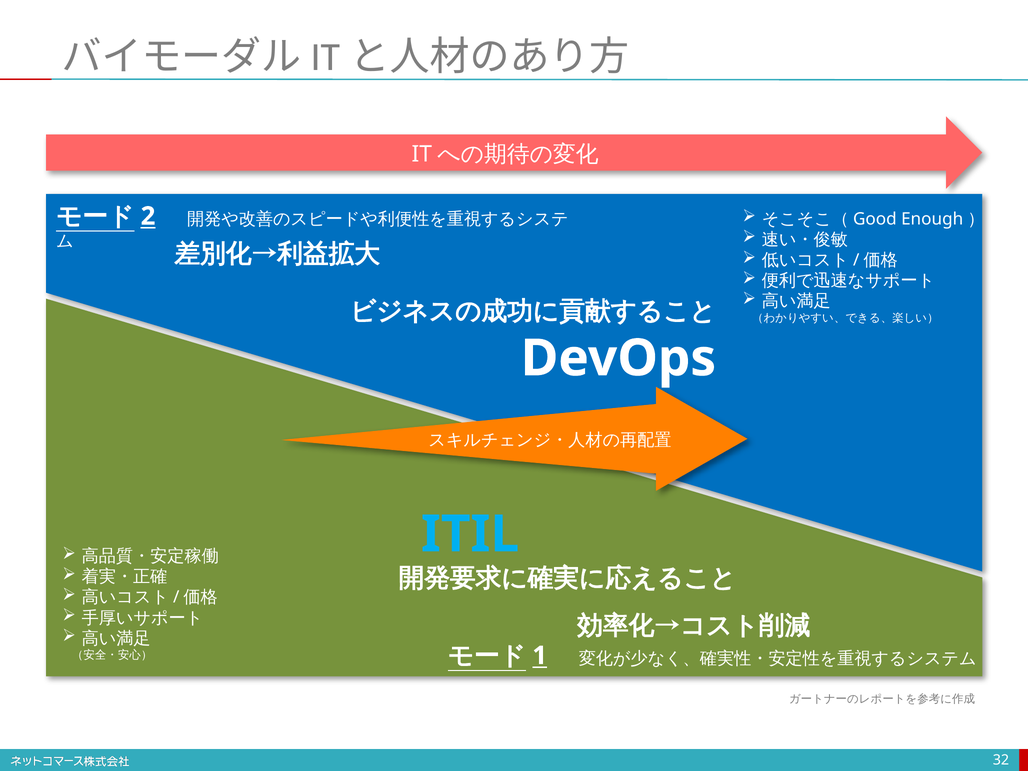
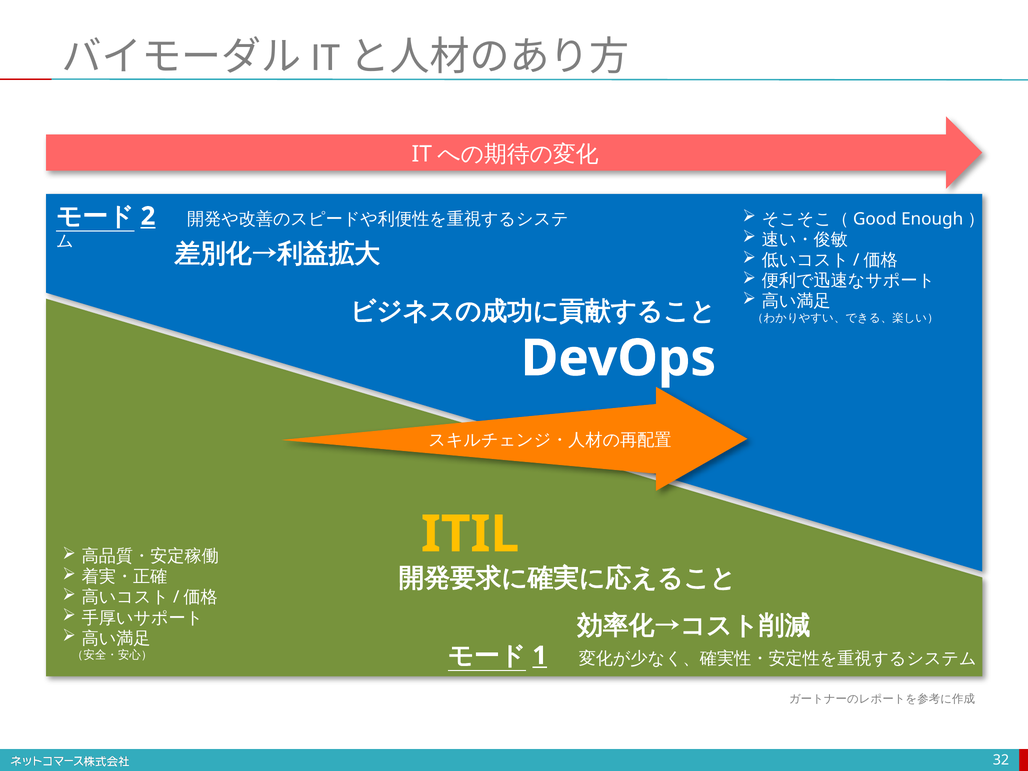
ITIL colour: light blue -> yellow (470, 534)
